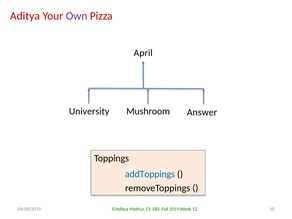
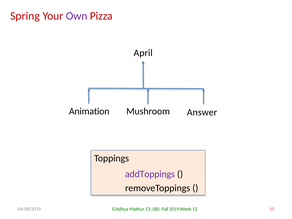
Aditya: Aditya -> Spring (25, 16)
University: University -> Animation (89, 111)
addToppings colour: blue -> purple (150, 174)
